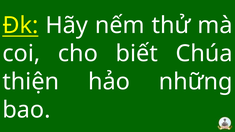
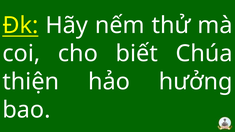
những: những -> hưởng (196, 82)
